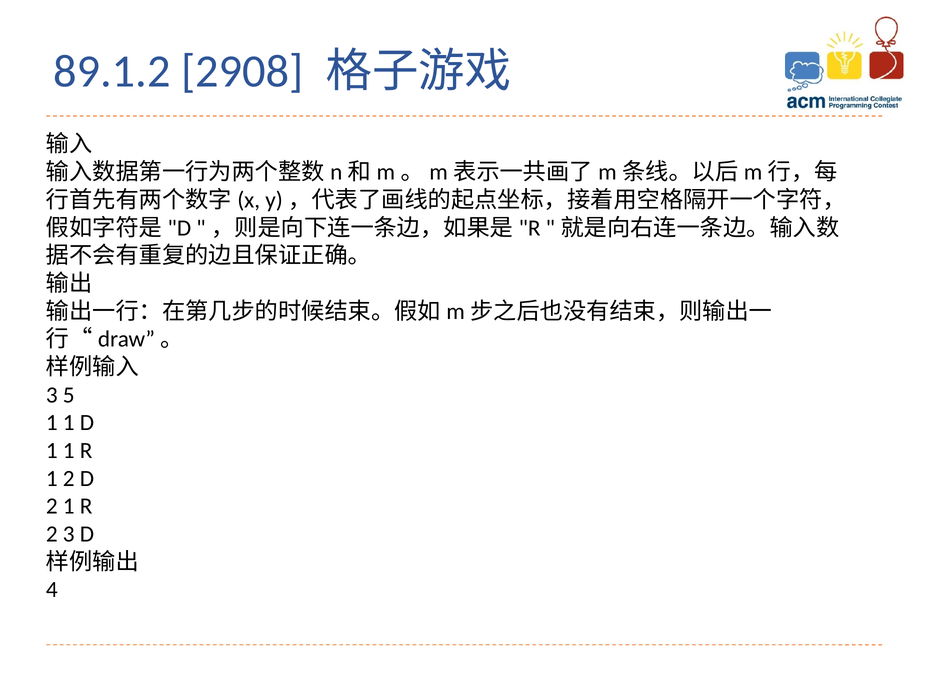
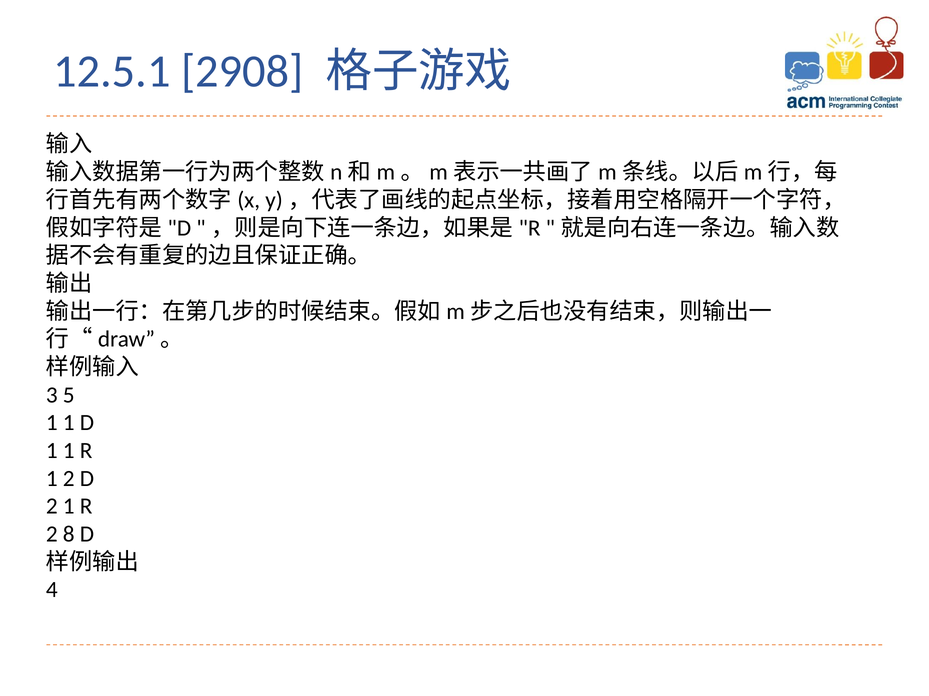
89.1.2: 89.1.2 -> 12.5.1 (112, 72)
2 3: 3 -> 8 (69, 535)
